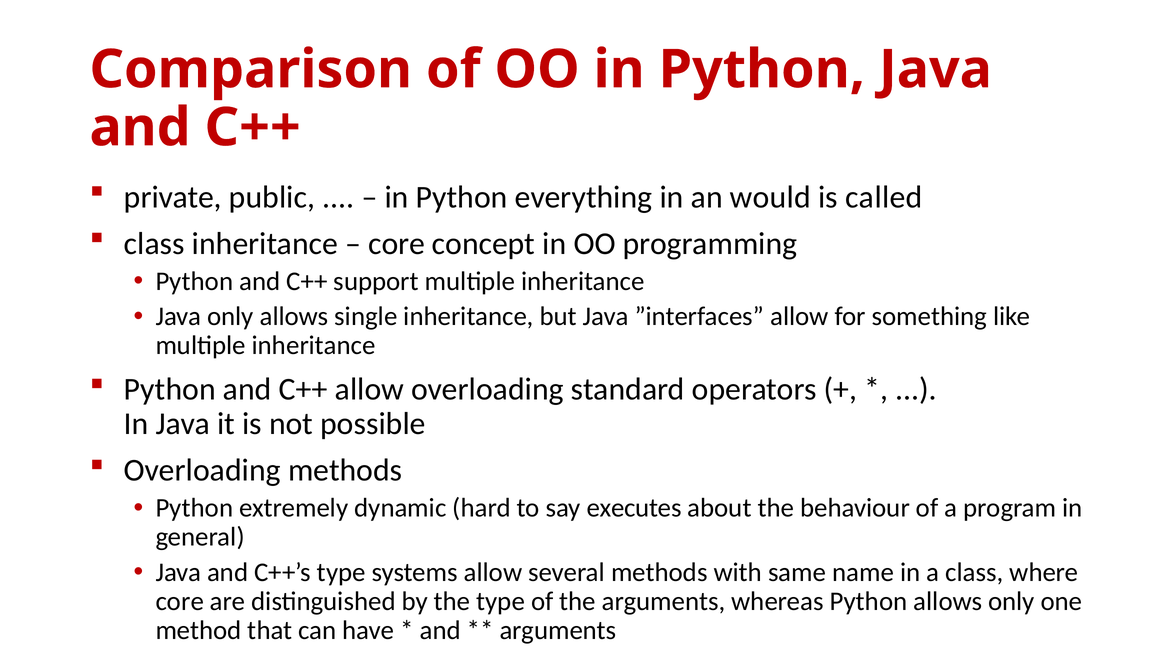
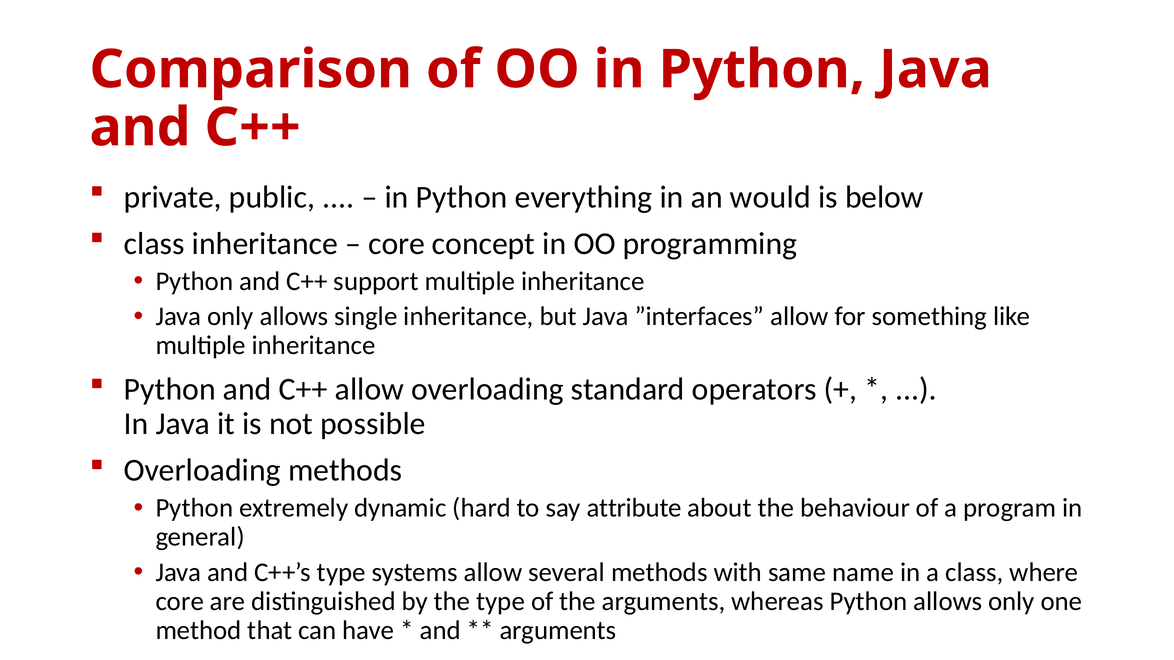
called: called -> below (884, 197)
executes: executes -> attribute (634, 508)
